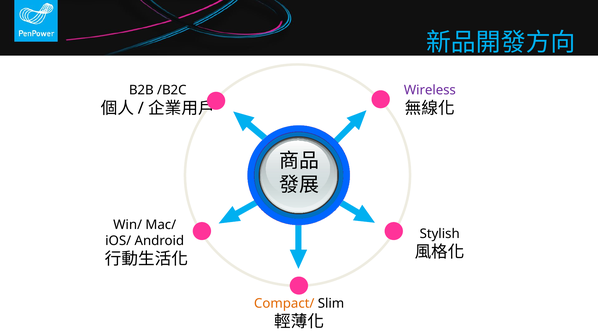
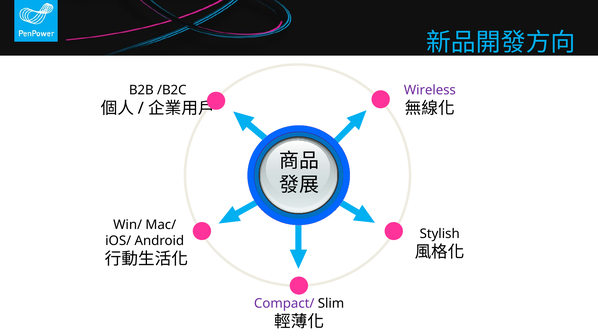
Compact/ colour: orange -> purple (284, 304)
